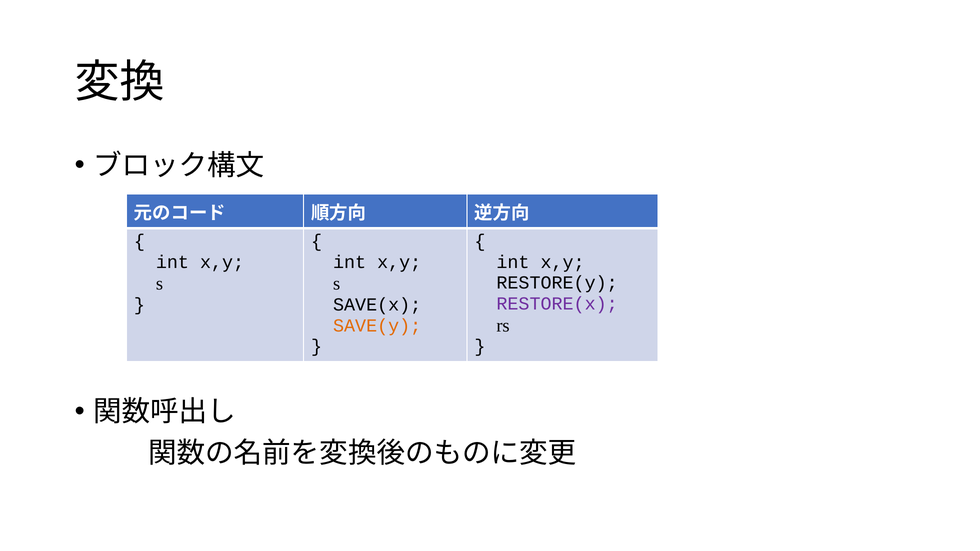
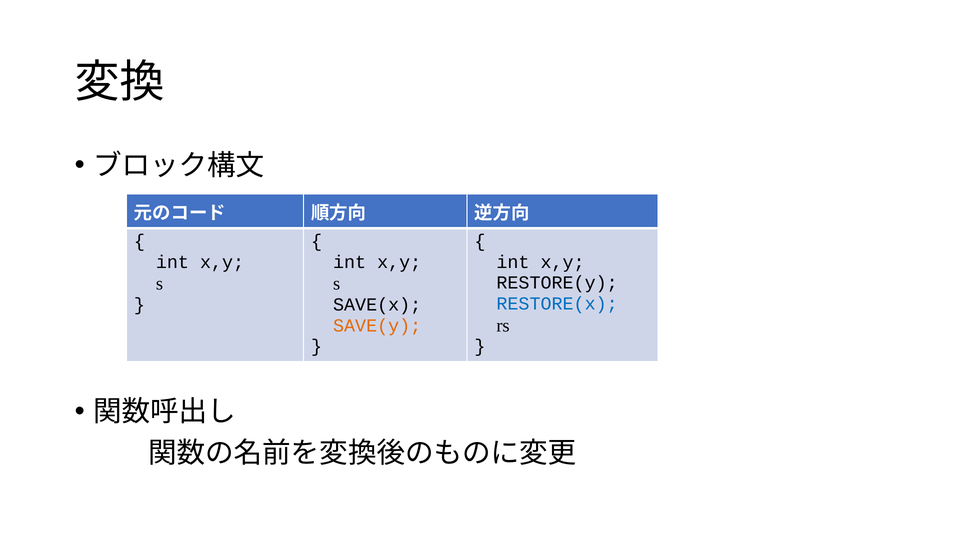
RESTORE(x colour: purple -> blue (557, 304)
